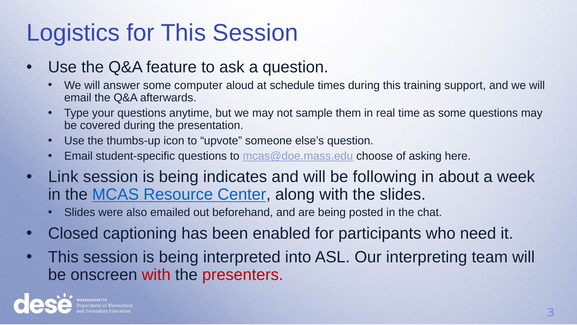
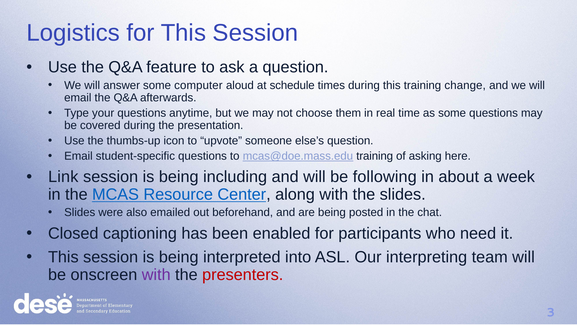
support: support -> change (465, 85)
sample: sample -> choose (314, 113)
mcas@doe.mass.edu choose: choose -> training (375, 156)
indicates: indicates -> including (235, 177)
with colour: red -> purple (156, 274)
